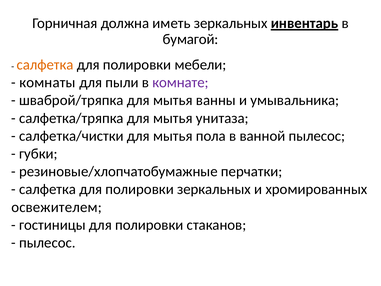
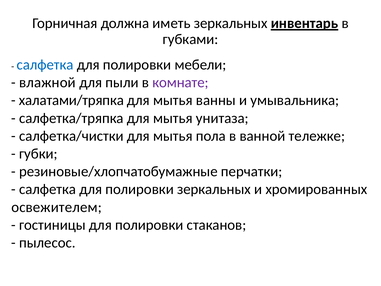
бумагой: бумагой -> губками (191, 39)
салфетка colour: orange -> blue (45, 65)
комнаты: комнаты -> влажной (47, 82)
шваброй/тряпка: шваброй/тряпка -> халатами/тряпка (71, 100)
ванной пылесос: пылесос -> тележке (317, 136)
